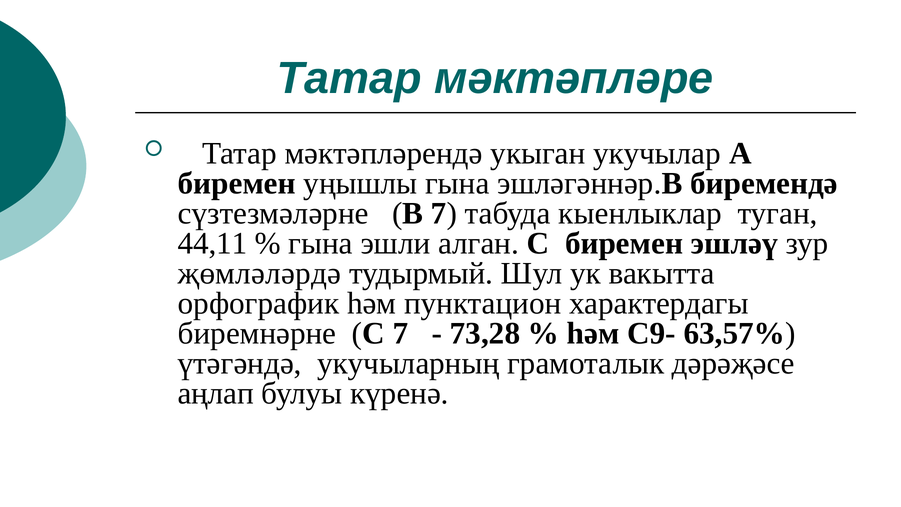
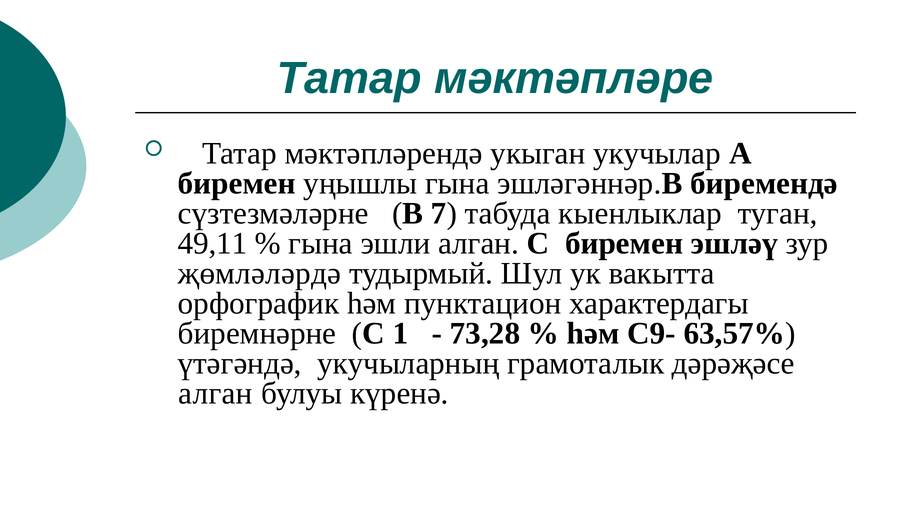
44,11: 44,11 -> 49,11 (212, 243)
С 7: 7 -> 1 (401, 333)
аңлап: аңлап -> алган (216, 393)
